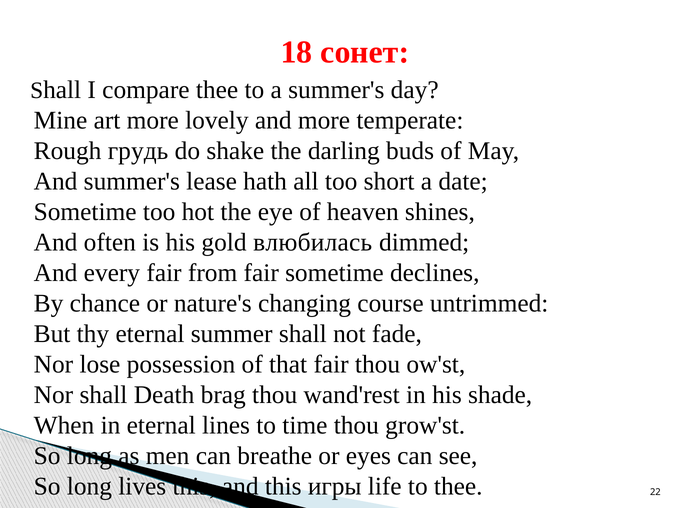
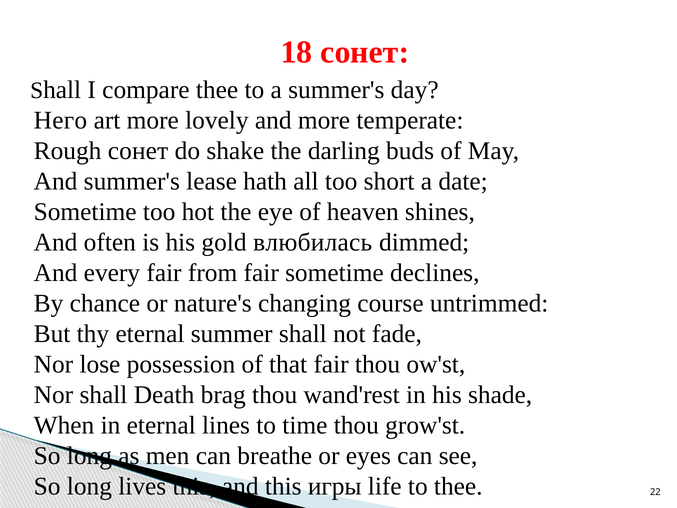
Mine: Mine -> Него (60, 120)
Rough грудь: грудь -> сонет (138, 151)
